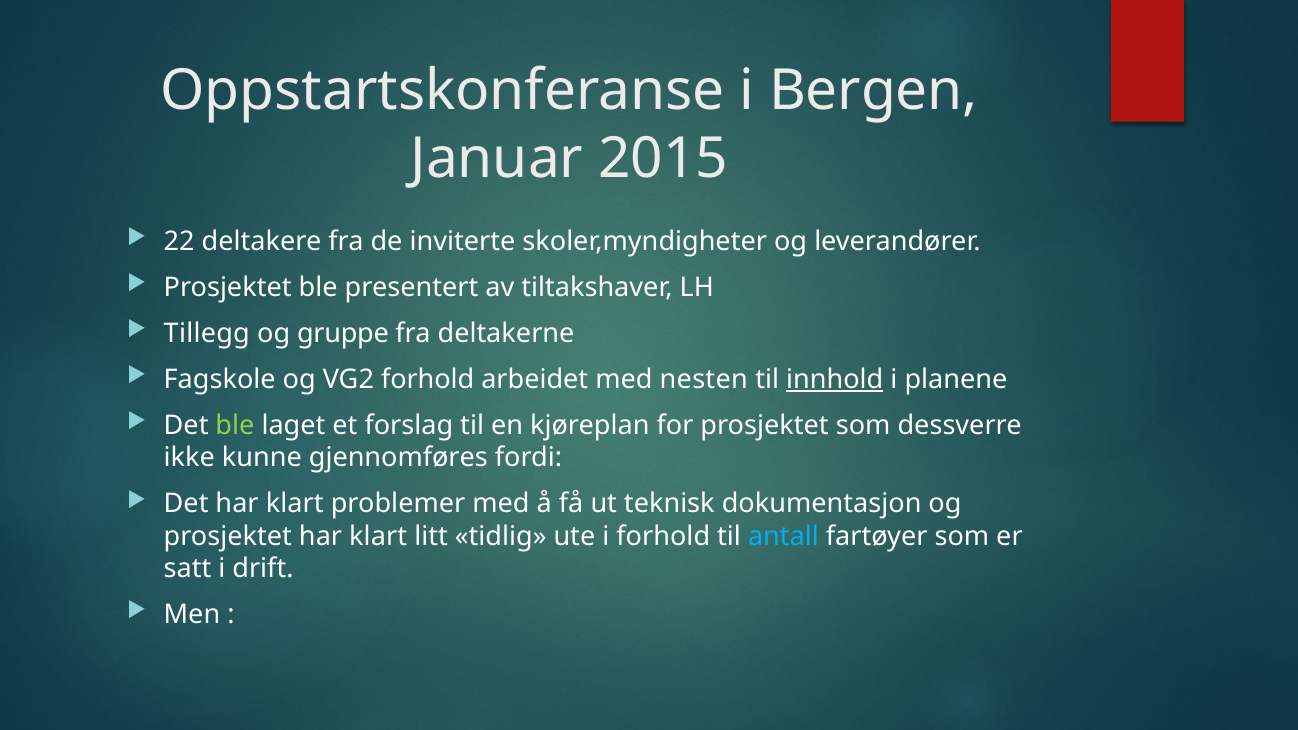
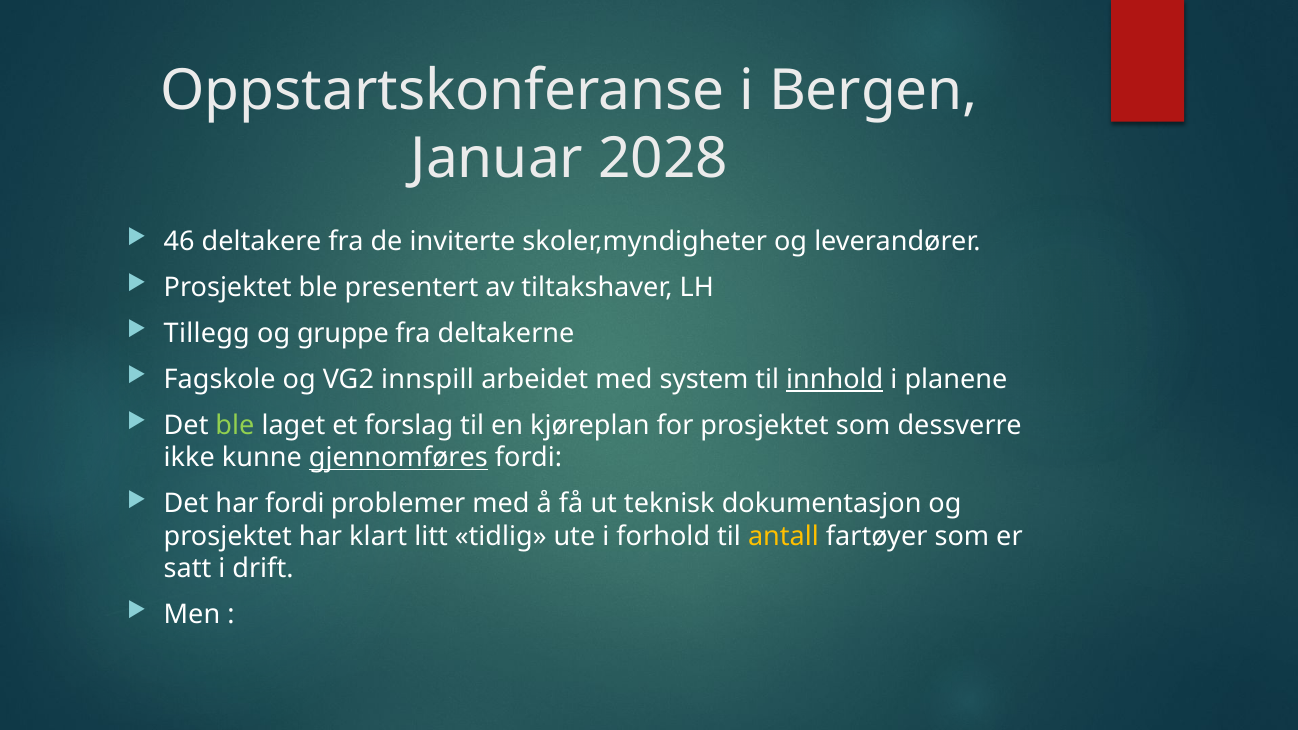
2015: 2015 -> 2028 (663, 159)
22: 22 -> 46 (179, 242)
VG2 forhold: forhold -> innspill (427, 380)
nesten: nesten -> system (704, 380)
gjennomføres underline: none -> present (398, 458)
Det har klart: klart -> fordi (295, 504)
antall colour: light blue -> yellow (783, 536)
